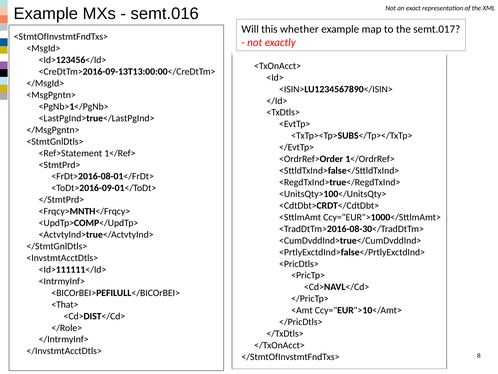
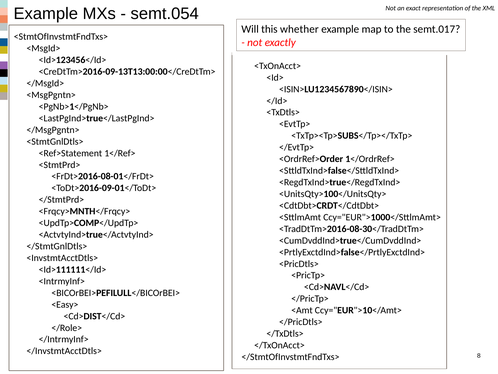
semt.016: semt.016 -> semt.054 (165, 14)
<That>: <That> -> <Easy> (65, 304)
